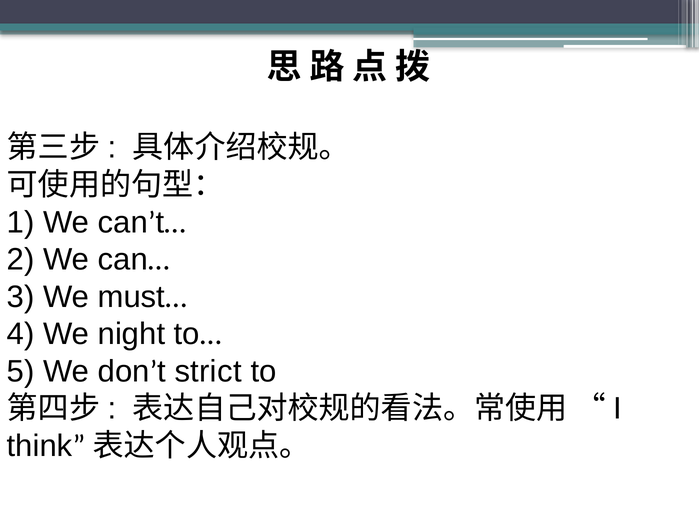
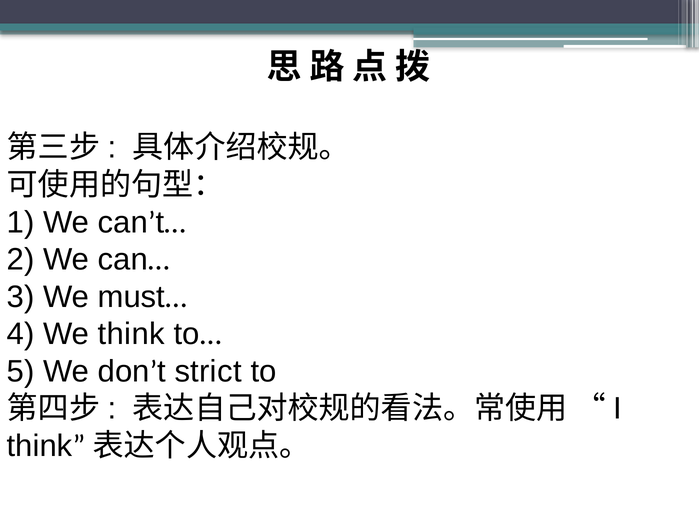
night: night -> think (131, 334)
